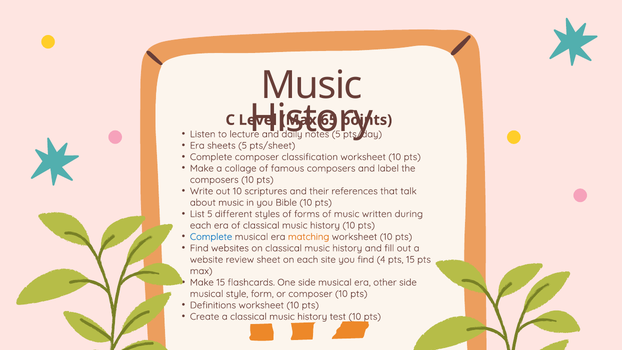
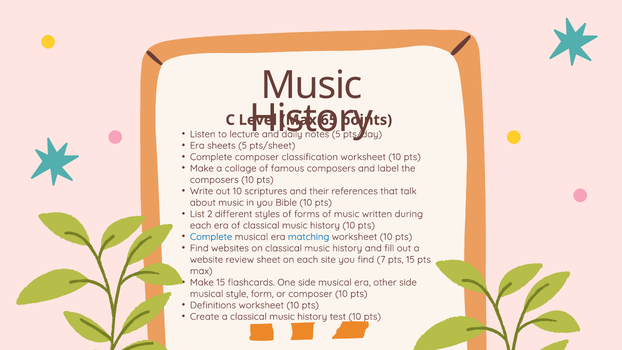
List 5: 5 -> 2 (210, 214)
matching colour: orange -> blue (309, 237)
4: 4 -> 7 (381, 259)
